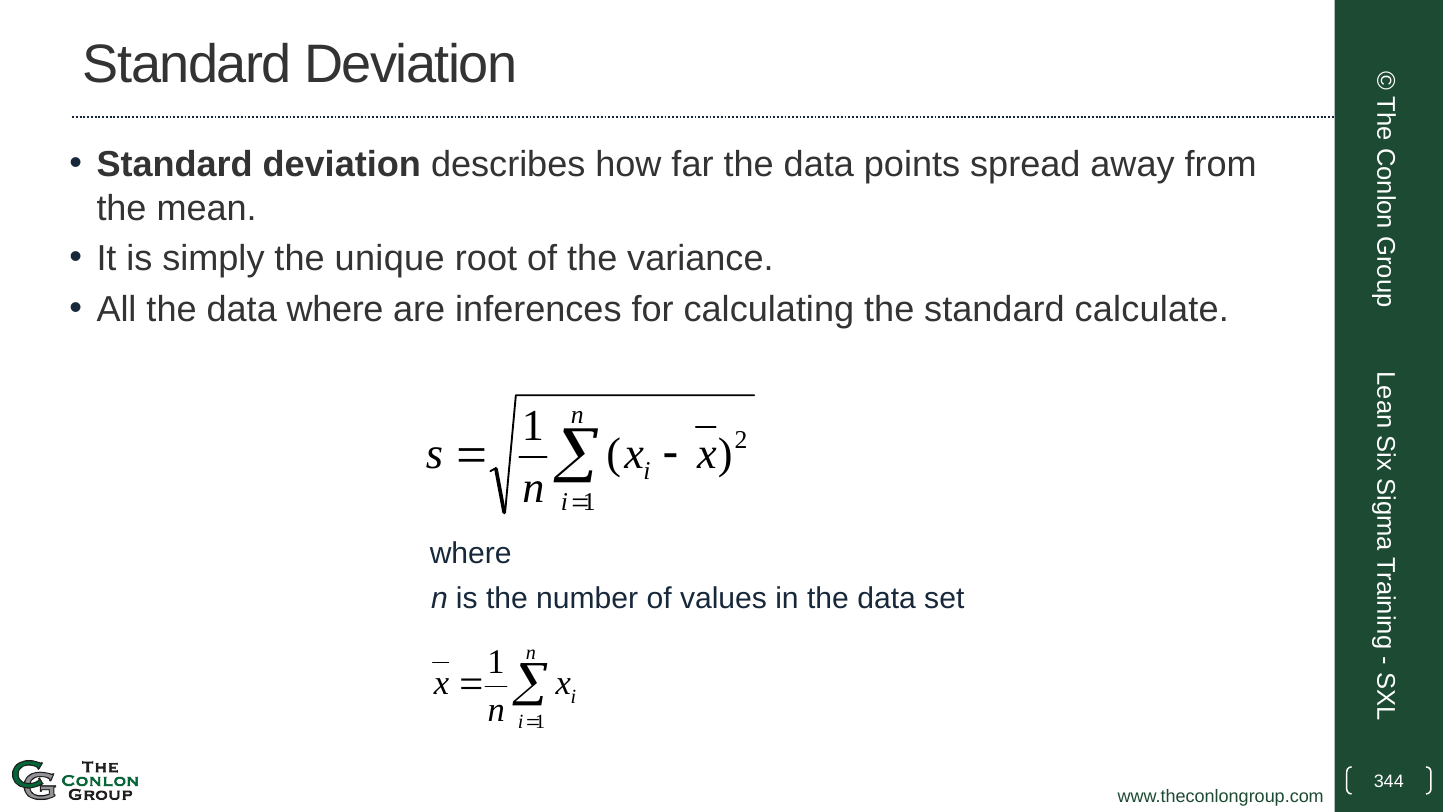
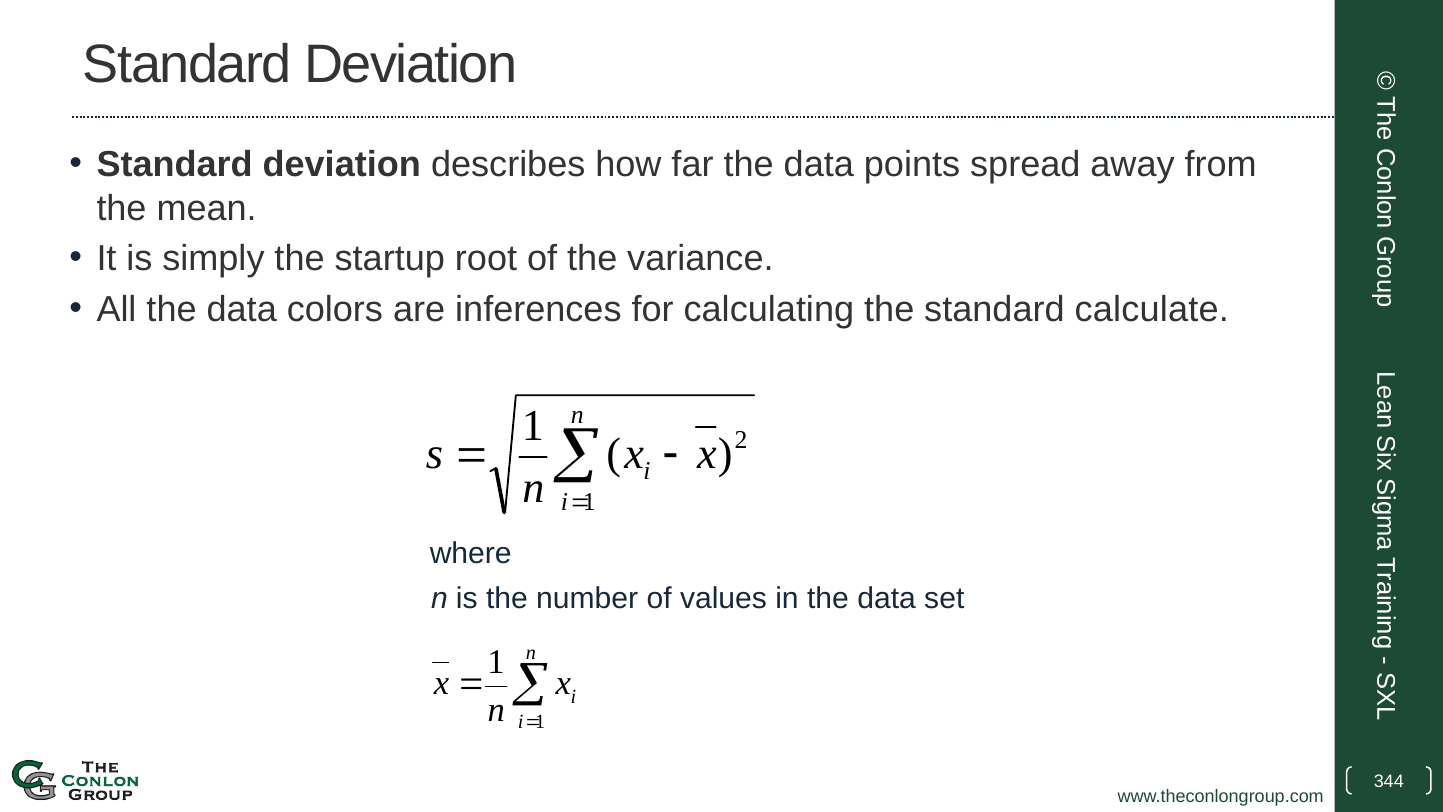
unique: unique -> startup (390, 259)
data where: where -> colors (335, 309)
